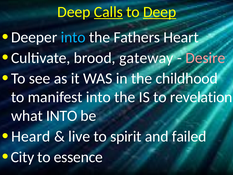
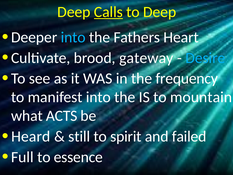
Deep underline: present -> none (160, 12)
Desire colour: pink -> light blue (205, 58)
childhood: childhood -> frequency (187, 78)
revelation: revelation -> mountain (201, 97)
what INTO: INTO -> ACTS (62, 116)
live: live -> still (79, 136)
City: City -> Full (22, 157)
